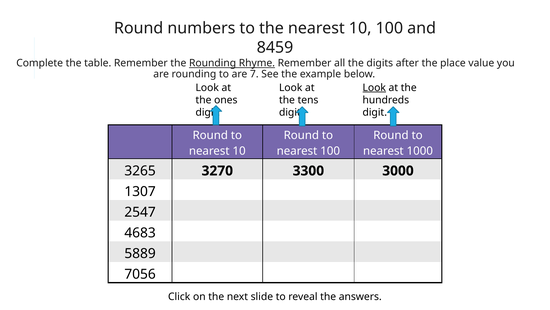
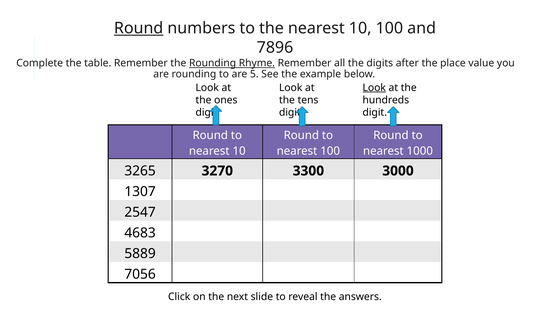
Round underline: none -> present (139, 28)
8459: 8459 -> 7896 (275, 47)
7: 7 -> 5 (254, 74)
